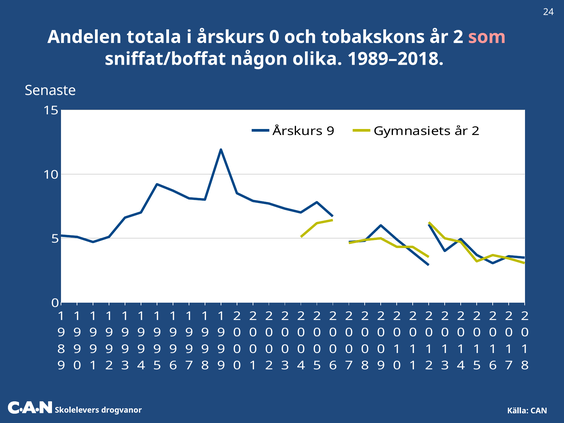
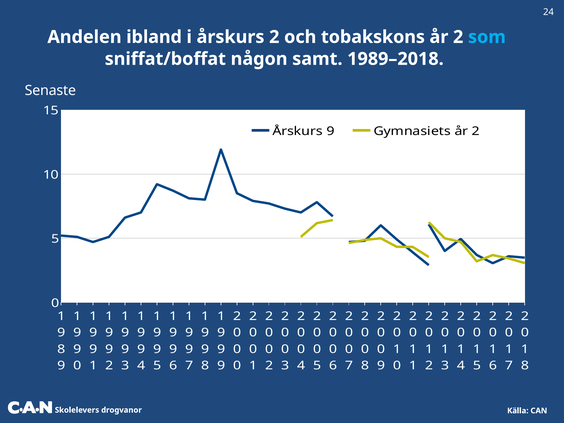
totala: totala -> ibland (154, 37)
årskurs 0: 0 -> 2 (274, 37)
som colour: pink -> light blue (487, 37)
olika: olika -> samt (317, 59)
